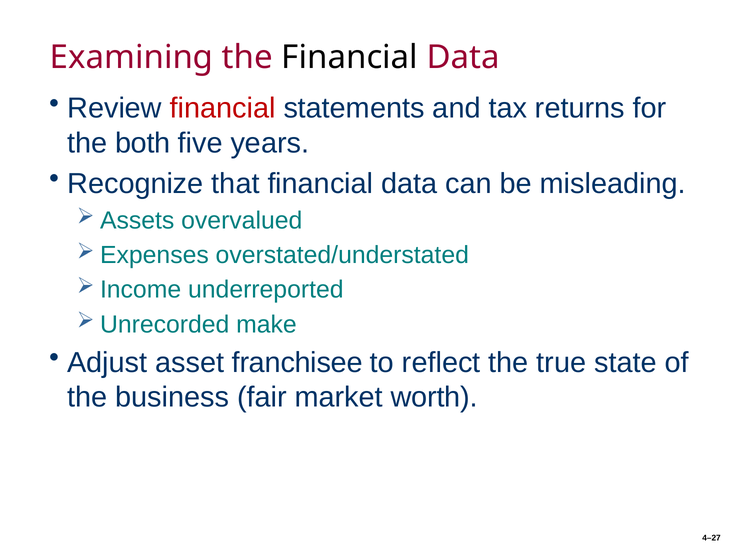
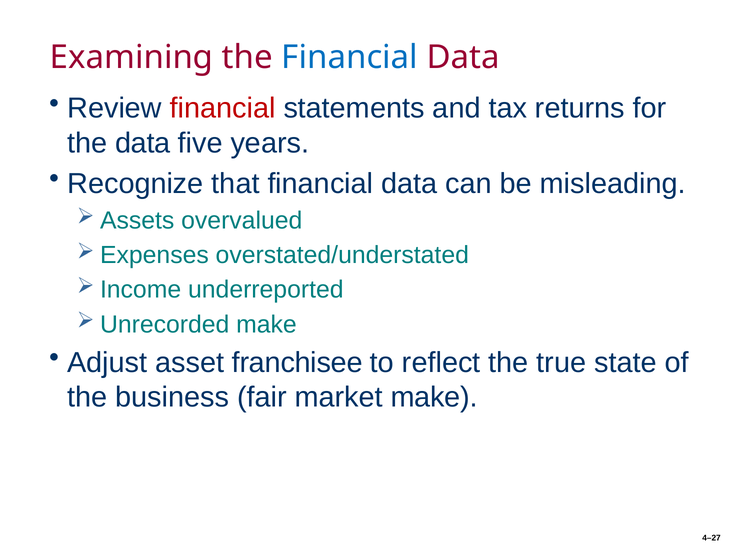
Financial colour: black -> blue (350, 58)
the both: both -> data (143, 143)
market worth: worth -> make (434, 397)
